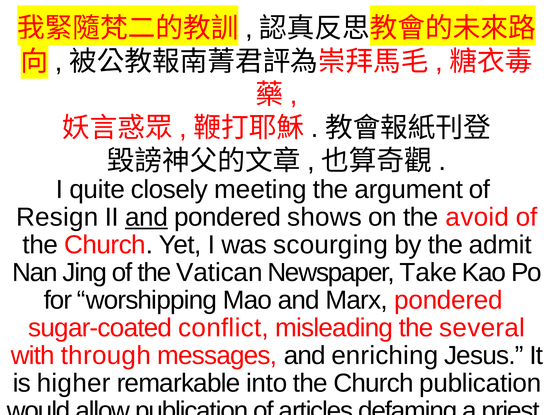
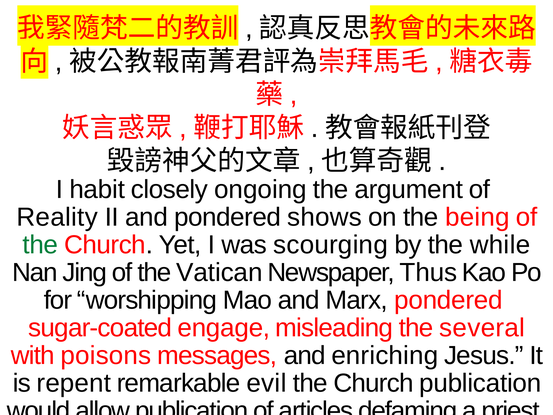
quite: quite -> habit (97, 190)
meeting: meeting -> ongoing (260, 190)
Resign: Resign -> Reality (57, 217)
and underline: present -> none (147, 217)
avoid: avoid -> being (477, 217)
the colour: black -> green (40, 245)
admit: admit -> while (500, 245)
Take: Take -> Thus (428, 272)
conflict: conflict -> engage (224, 328)
through: through -> poisons (106, 355)
higher: higher -> repent (74, 383)
into: into -> evil (267, 383)
